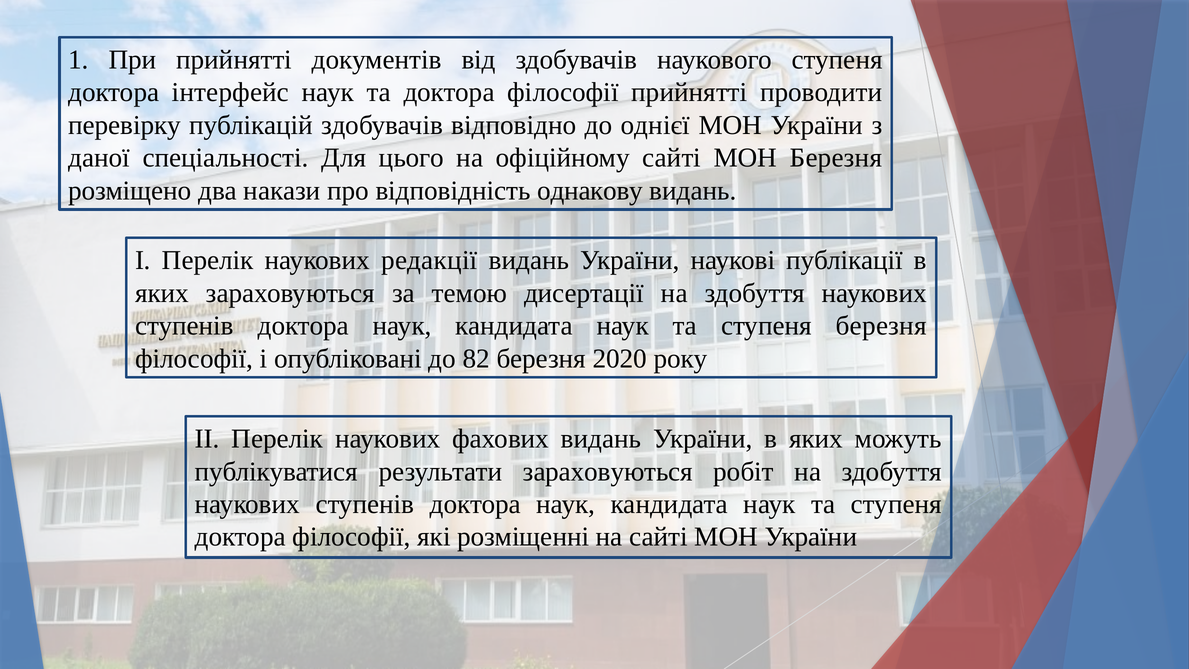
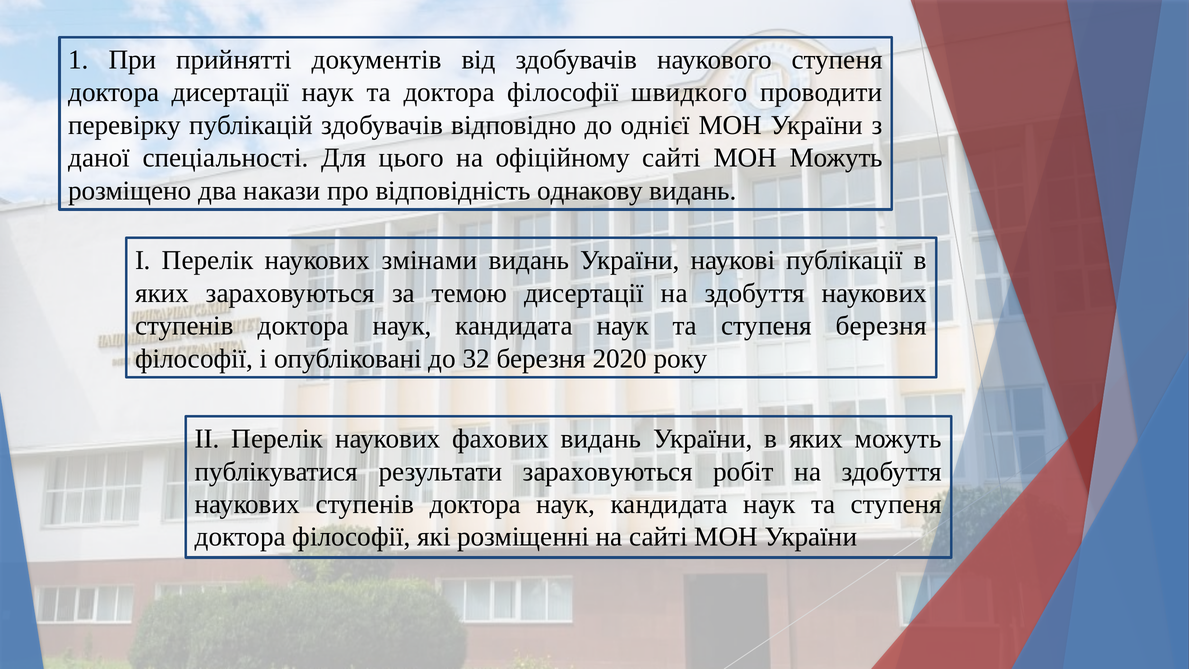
доктора інтерфейс: інтерфейс -> дисертації (231, 92)
філософії прийнятті: прийнятті -> швидкого (689, 92)
МОН Березня: Березня -> Можуть (836, 158)
редакції: редакції -> змінами (429, 260)
82: 82 -> 32 (476, 358)
